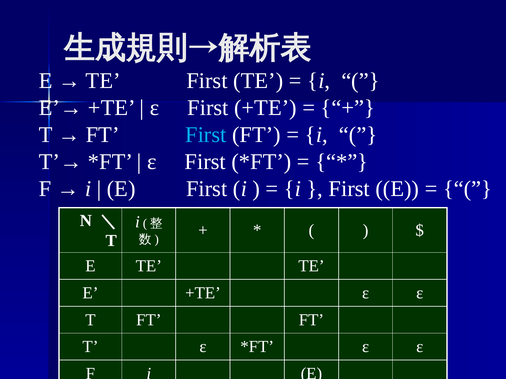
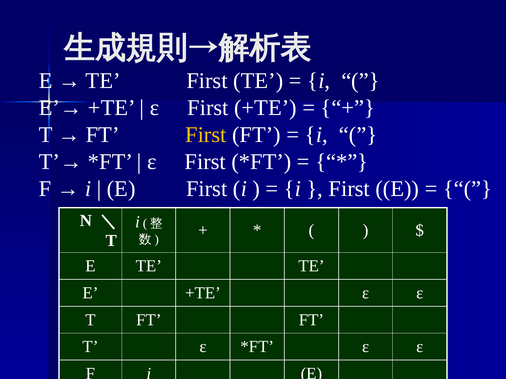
First colour: light blue -> yellow (206, 135)
